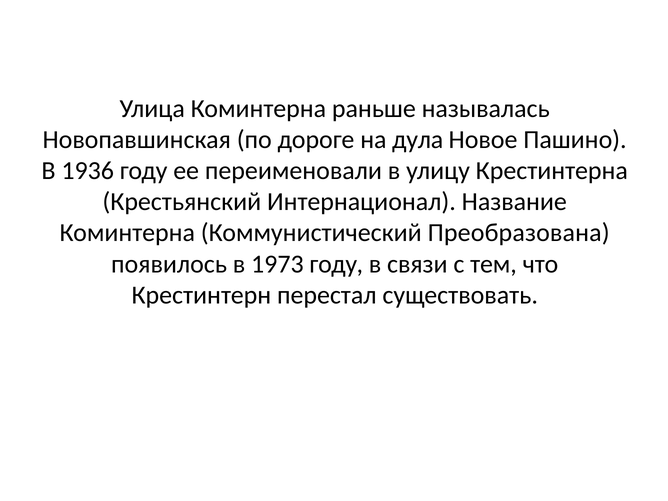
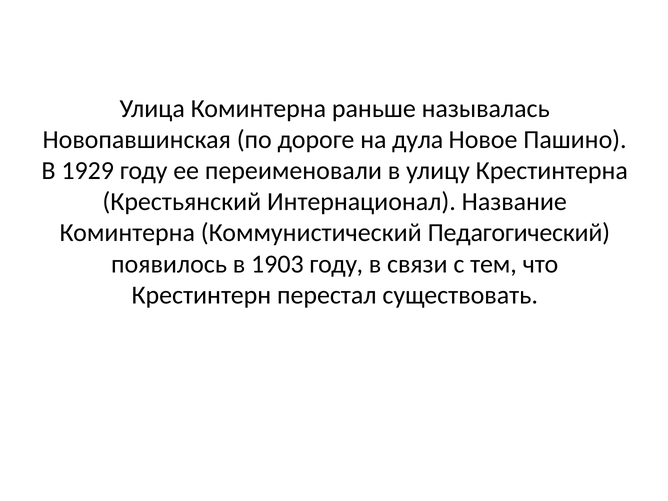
1936: 1936 -> 1929 (88, 171)
Преобразована: Преобразована -> Педагогический (519, 233)
1973: 1973 -> 1903 (277, 264)
